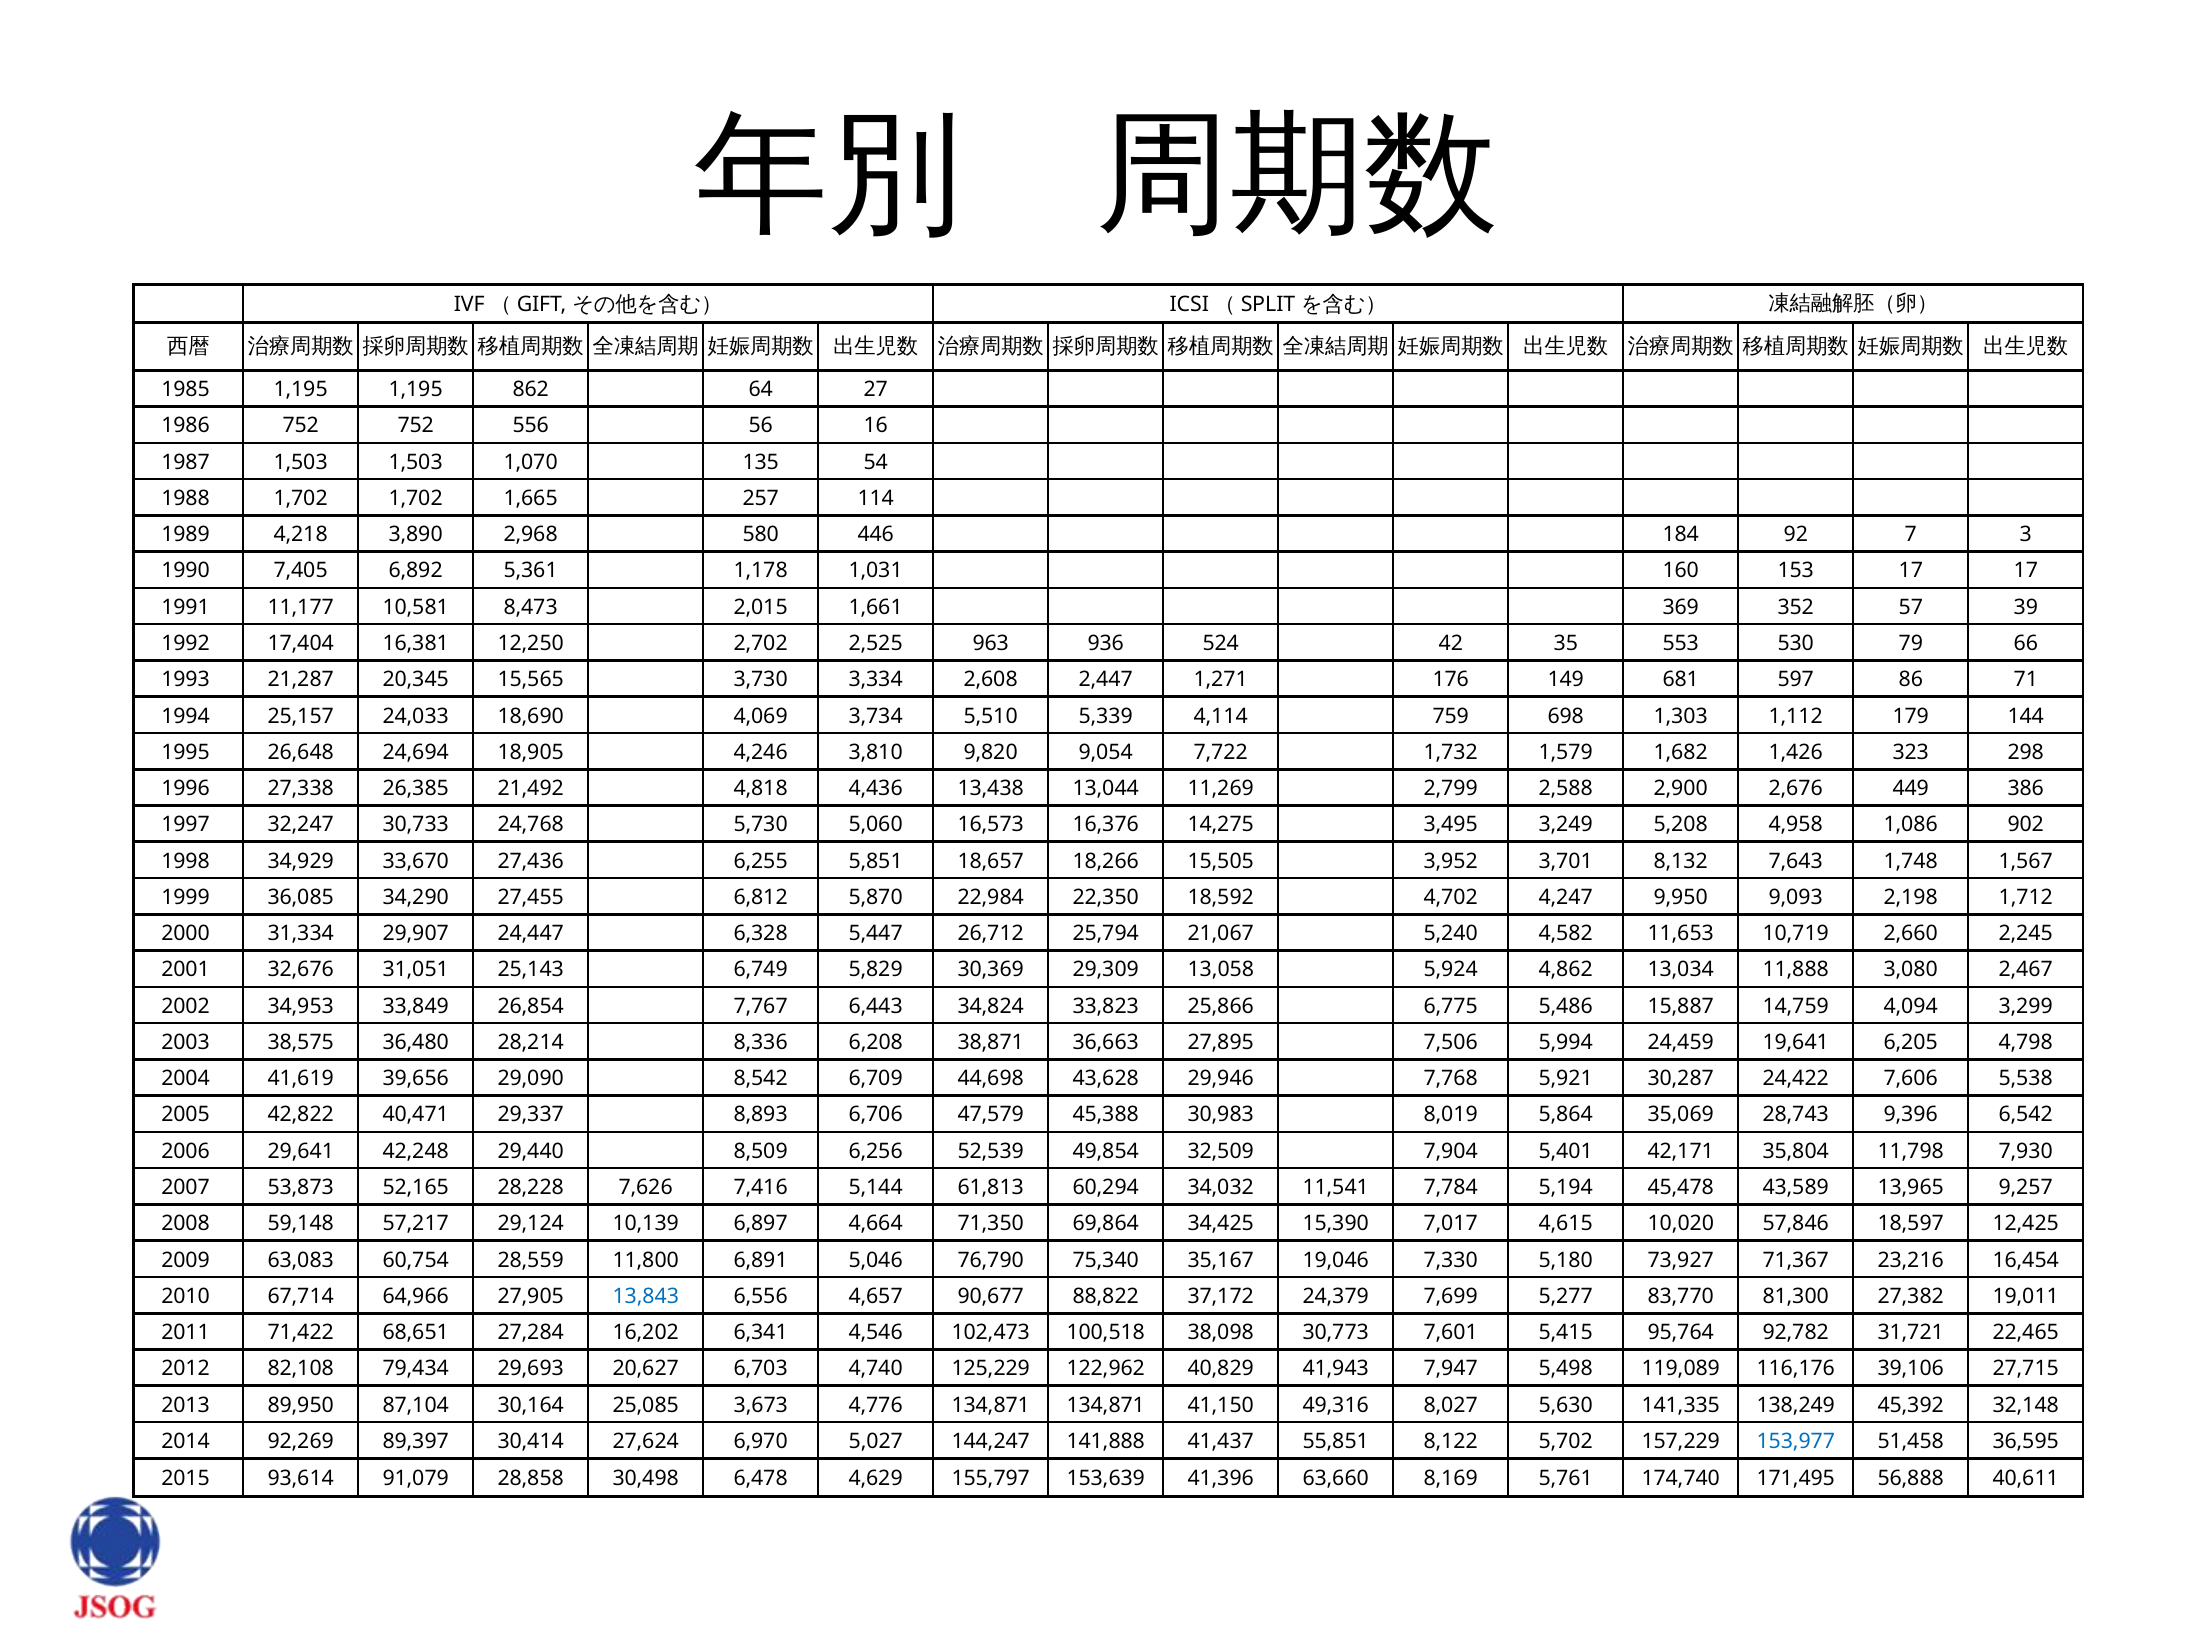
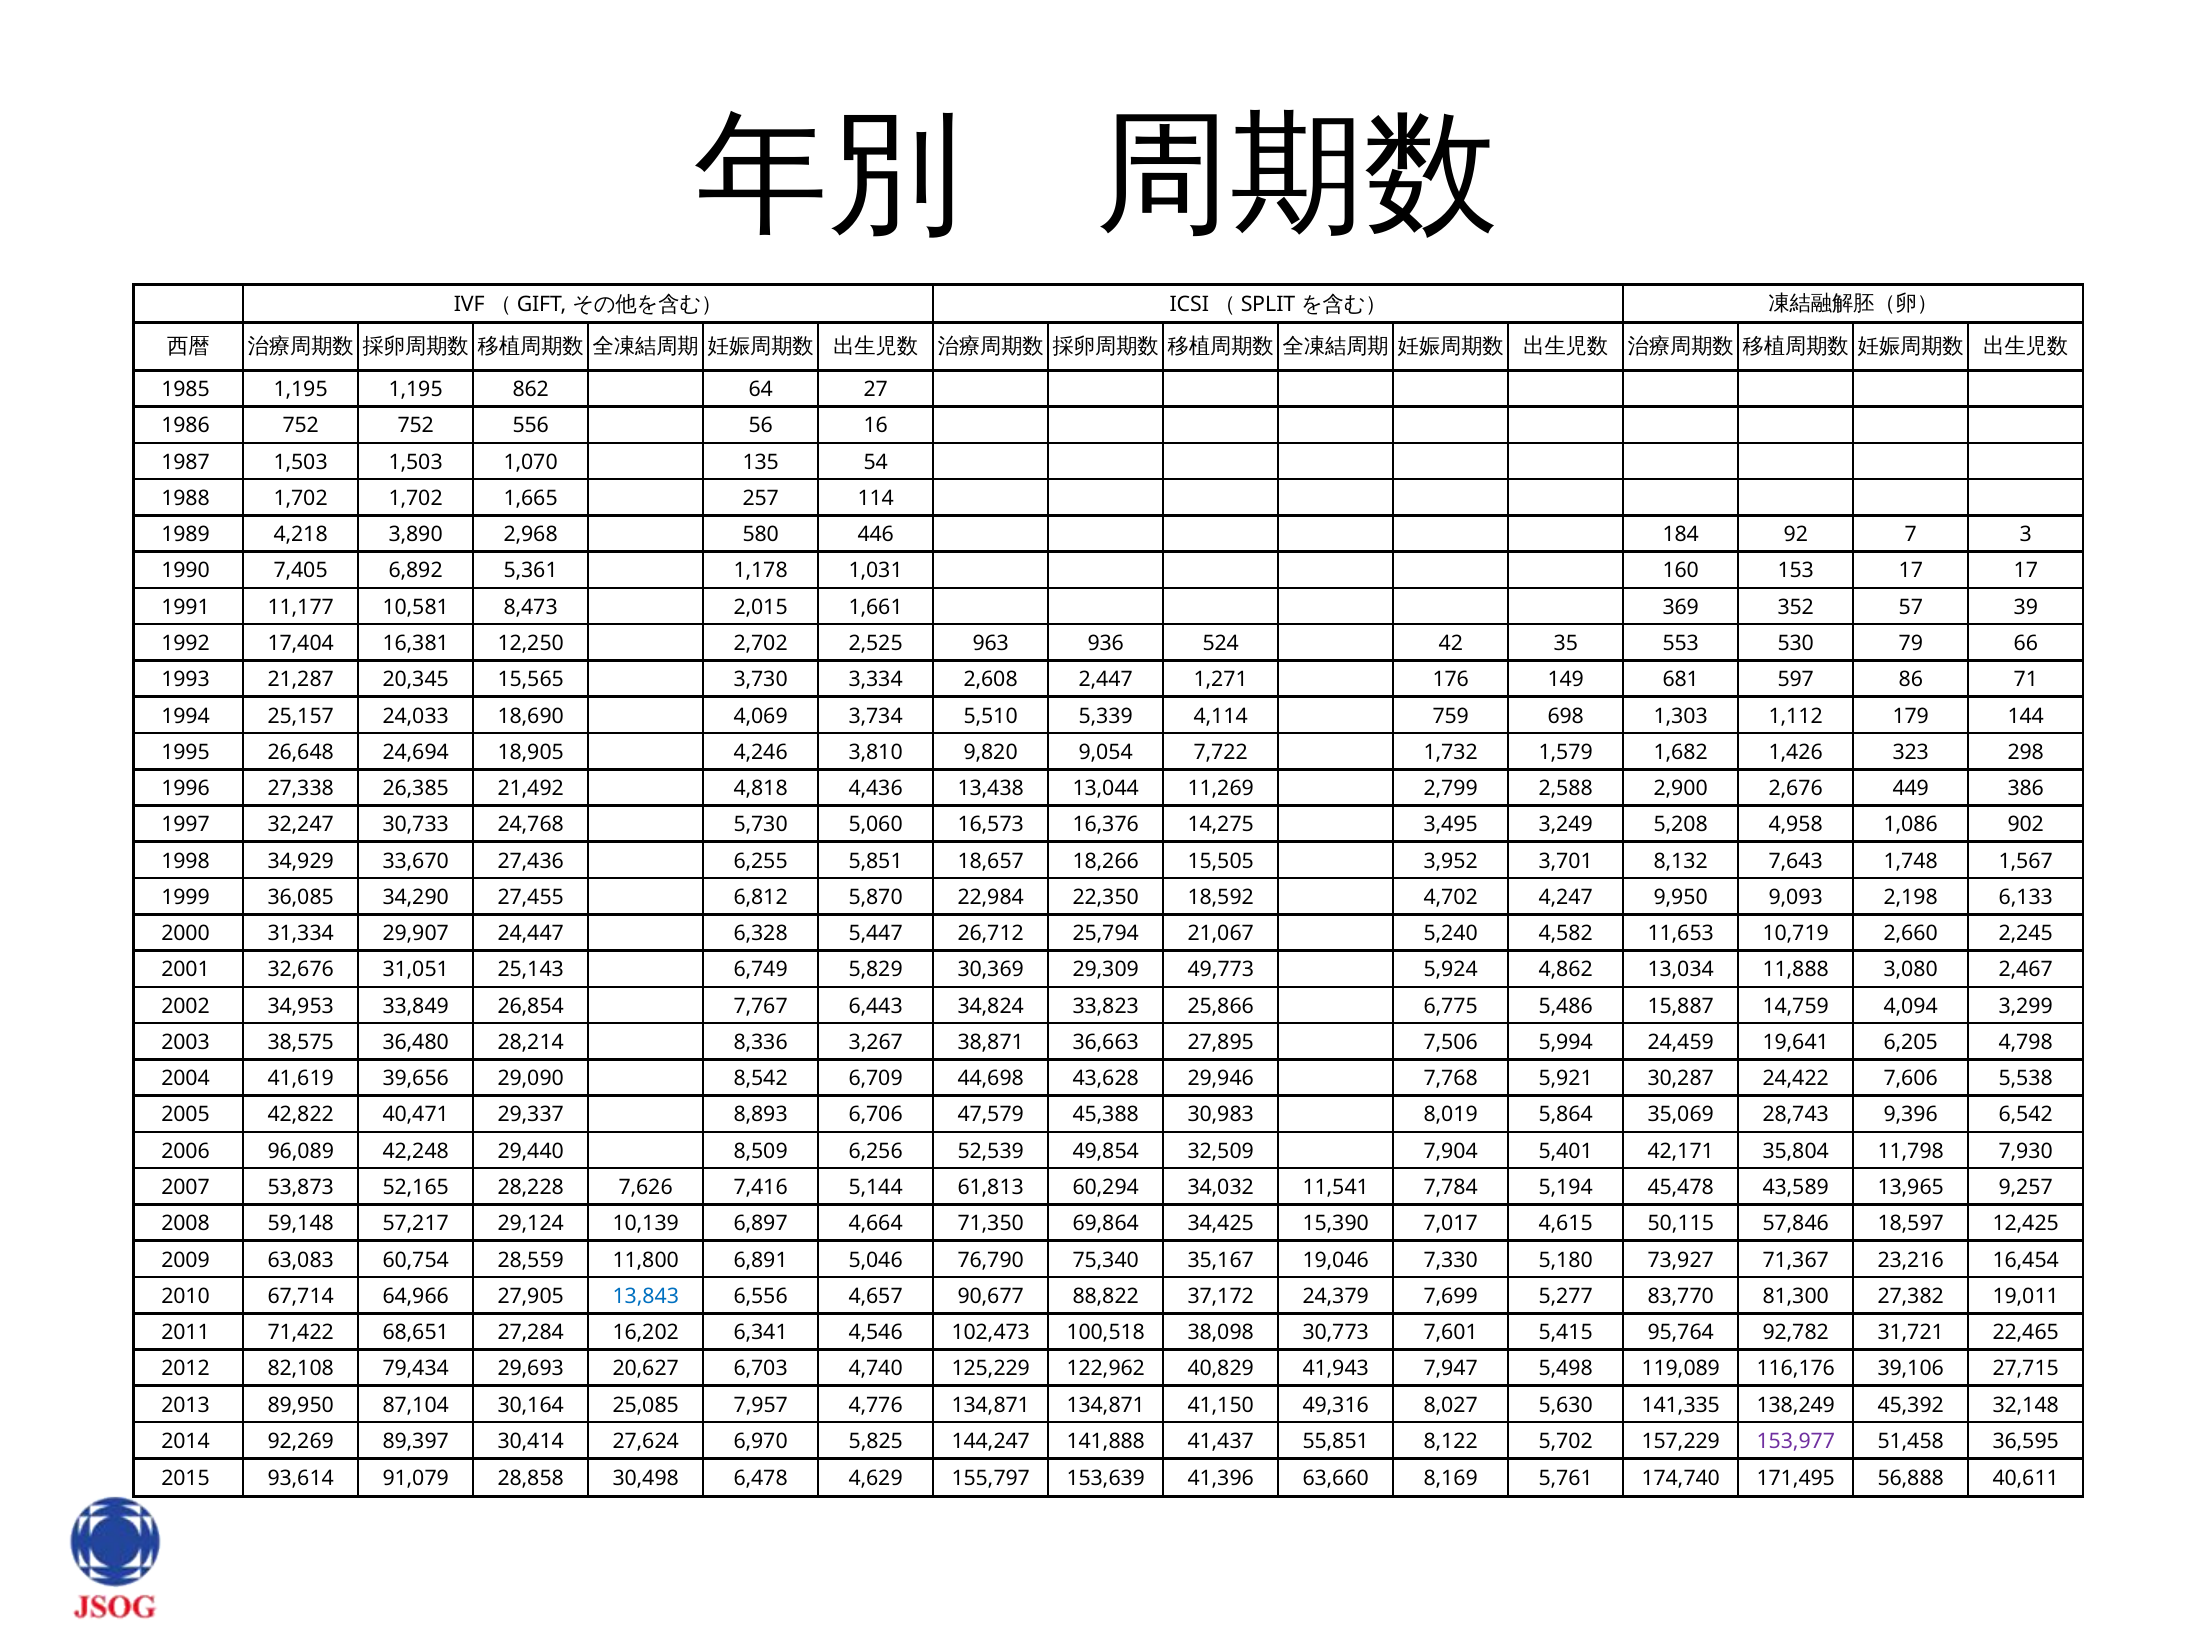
1,712: 1,712 -> 6,133 (2026, 897)
13,058: 13,058 -> 49,773 (1221, 970)
6,208: 6,208 -> 3,267 (876, 1042)
29,641: 29,641 -> 96,089 (301, 1151)
10,020: 10,020 -> 50,115 (1681, 1224)
3,673: 3,673 -> 7,957 (761, 1405)
5,027: 5,027 -> 5,825 (876, 1441)
153,977 colour: blue -> purple (1796, 1441)
